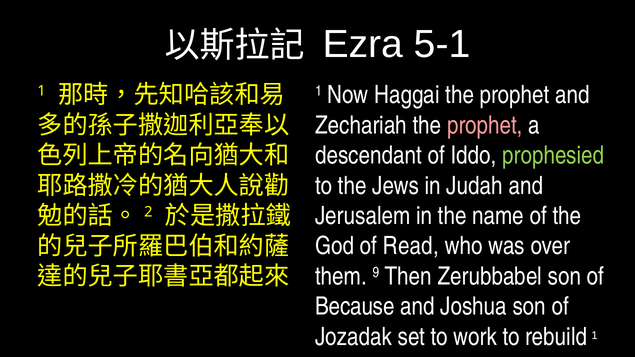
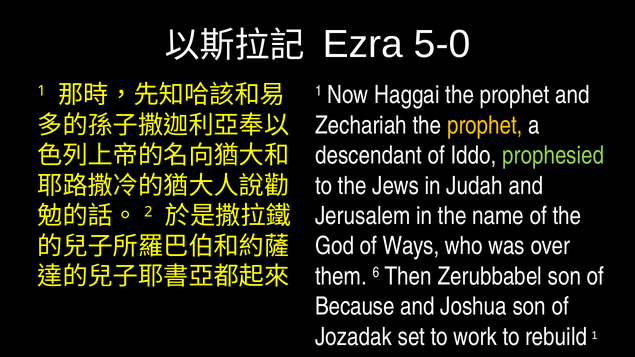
5-1: 5-1 -> 5-0 (442, 44)
prophet colour: pink -> yellow (485, 125)
Read: Read -> Ways (411, 246)
9: 9 -> 6 (376, 272)
